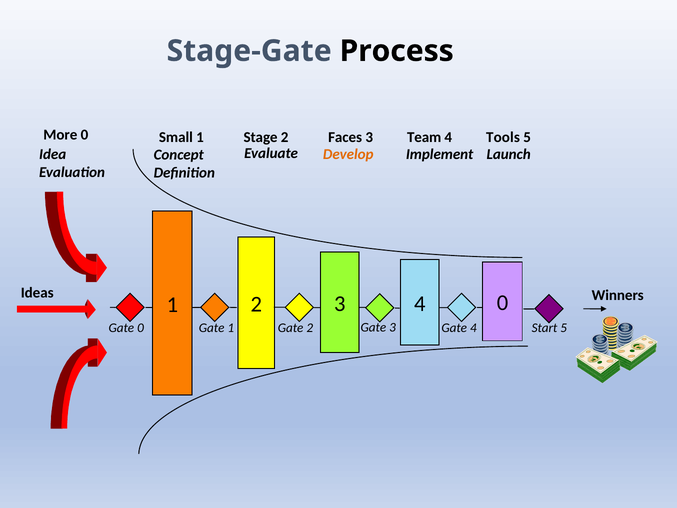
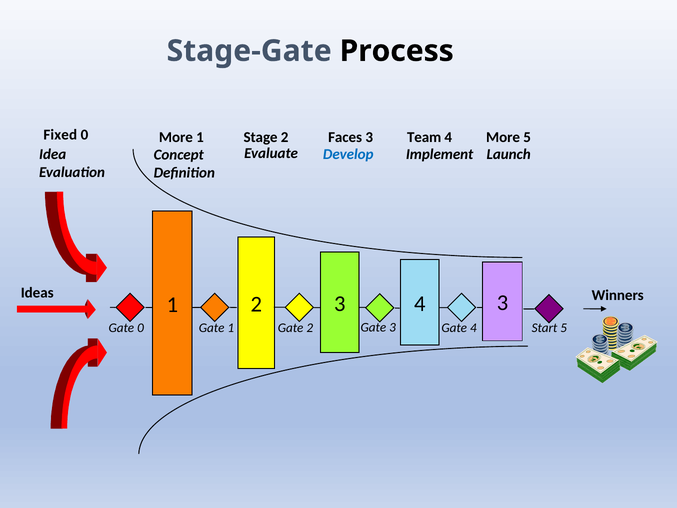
More: More -> Fixed (60, 135)
Small: Small -> More (176, 137)
4 Tools: Tools -> More (503, 137)
Develop colour: orange -> blue (348, 154)
4 0: 0 -> 3 (502, 303)
